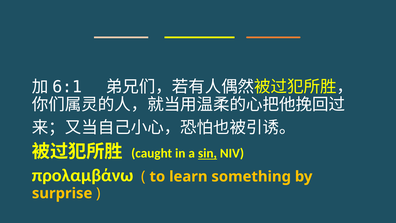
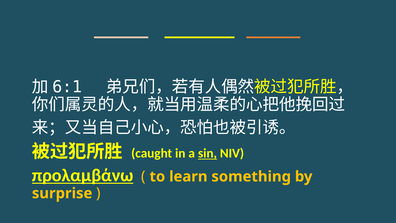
προλαμβάνω underline: none -> present (83, 175)
